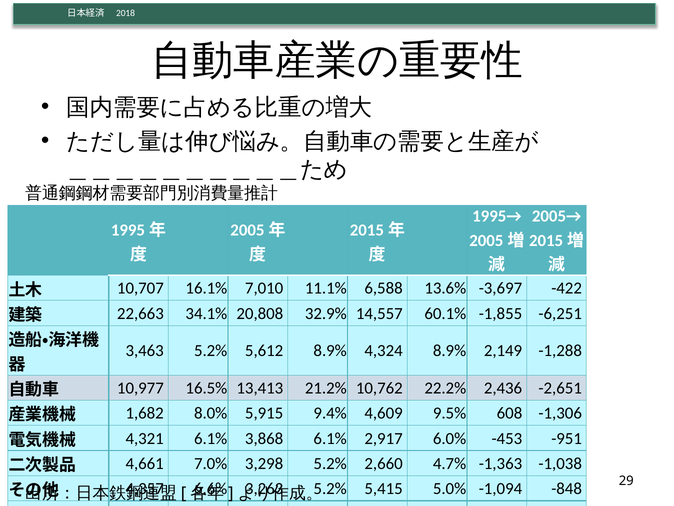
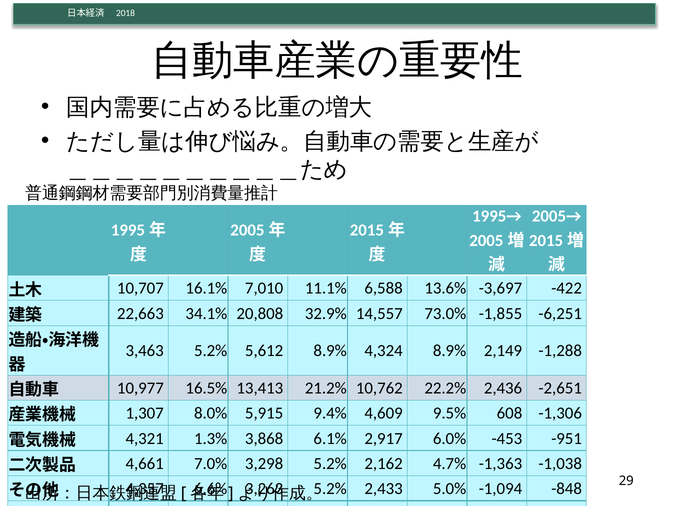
60.1%: 60.1% -> 73.0% (445, 313)
1,682: 1,682 -> 1,307 (145, 413)
4,321 6.1%: 6.1% -> 1.3% (211, 438)
2,660: 2,660 -> 2,162 (384, 463)
5,415: 5,415 -> 2,433 (384, 488)
